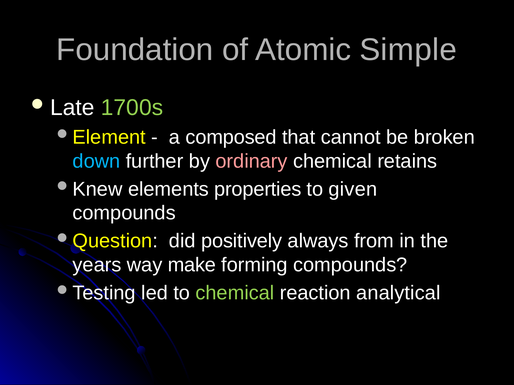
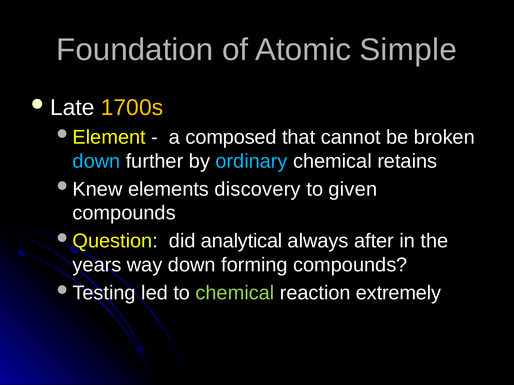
1700s colour: light green -> yellow (132, 108)
ordinary colour: pink -> light blue (252, 161)
properties: properties -> discovery (258, 189)
positively: positively -> analytical (242, 241)
from: from -> after (374, 241)
way make: make -> down (192, 265)
analytical: analytical -> extremely (399, 293)
